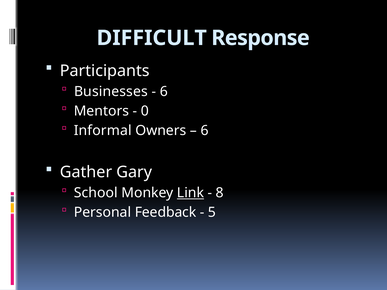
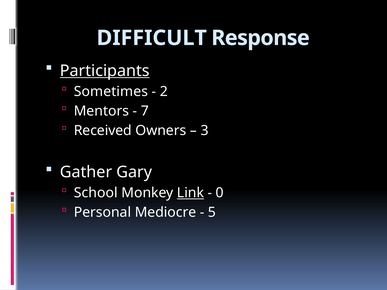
Participants underline: none -> present (105, 71)
Businesses: Businesses -> Sometimes (111, 91)
6: 6 -> 2 (164, 91)
0: 0 -> 7 (145, 111)
Informal: Informal -> Received (103, 131)
6: 6 -> 3 (205, 131)
8: 8 -> 0 (220, 193)
Feedback: Feedback -> Mediocre (166, 213)
